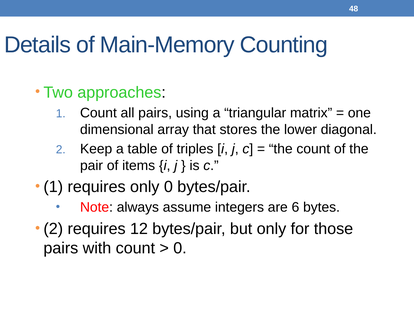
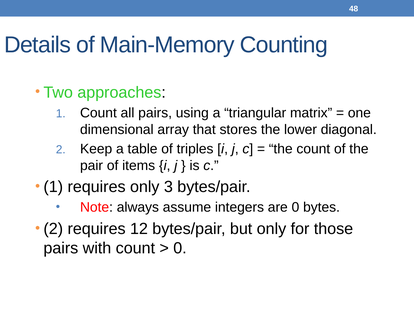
only 0: 0 -> 3 (168, 187)
are 6: 6 -> 0 (295, 207)
